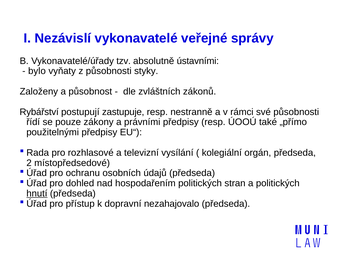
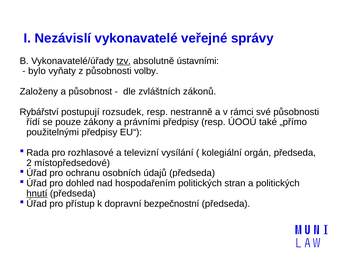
tzv underline: none -> present (124, 61)
styky: styky -> volby (146, 71)
zastupuje: zastupuje -> rozsudek (123, 112)
nezahajovalo: nezahajovalo -> bezpečnostní (172, 204)
